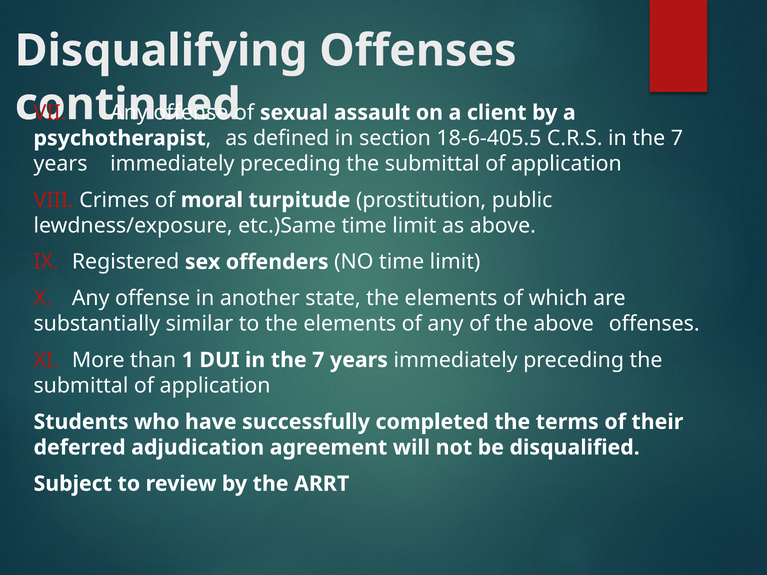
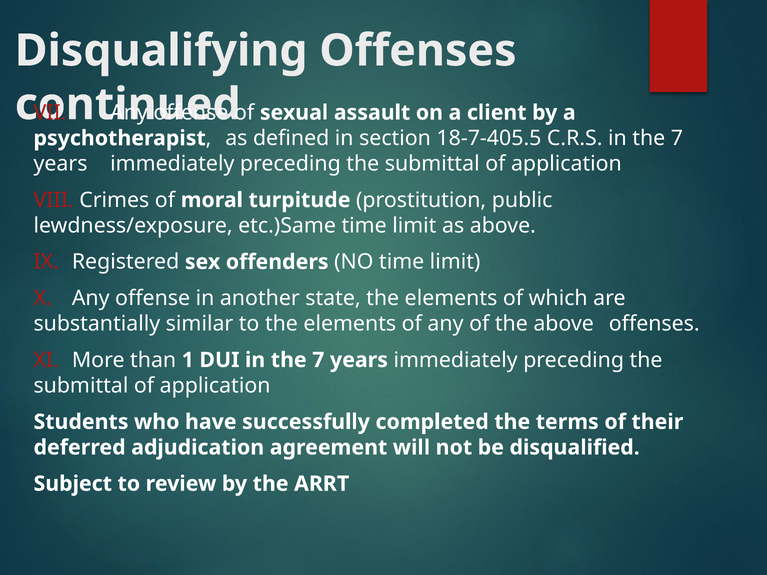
18-6-405.5: 18-6-405.5 -> 18-7-405.5 (489, 138)
